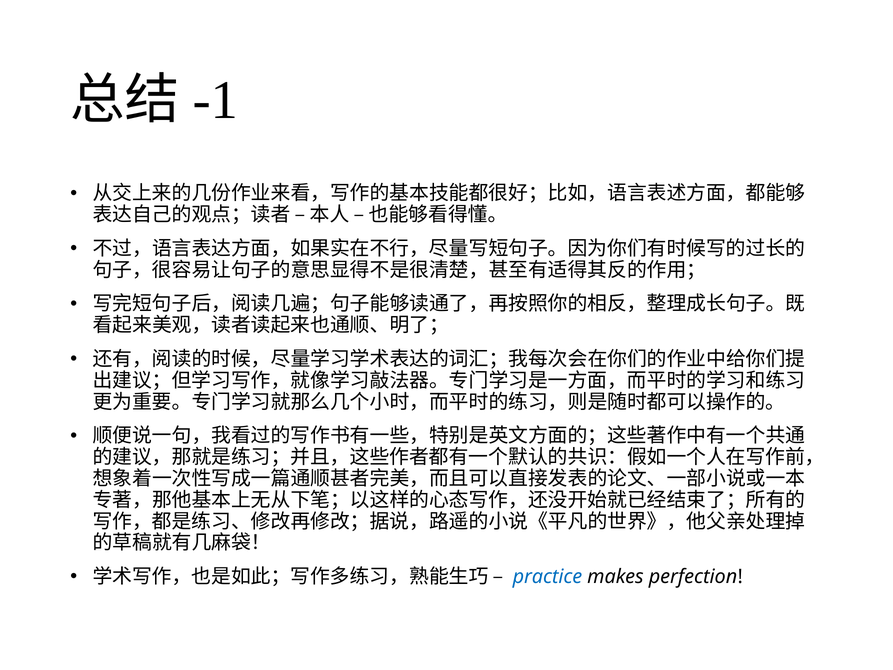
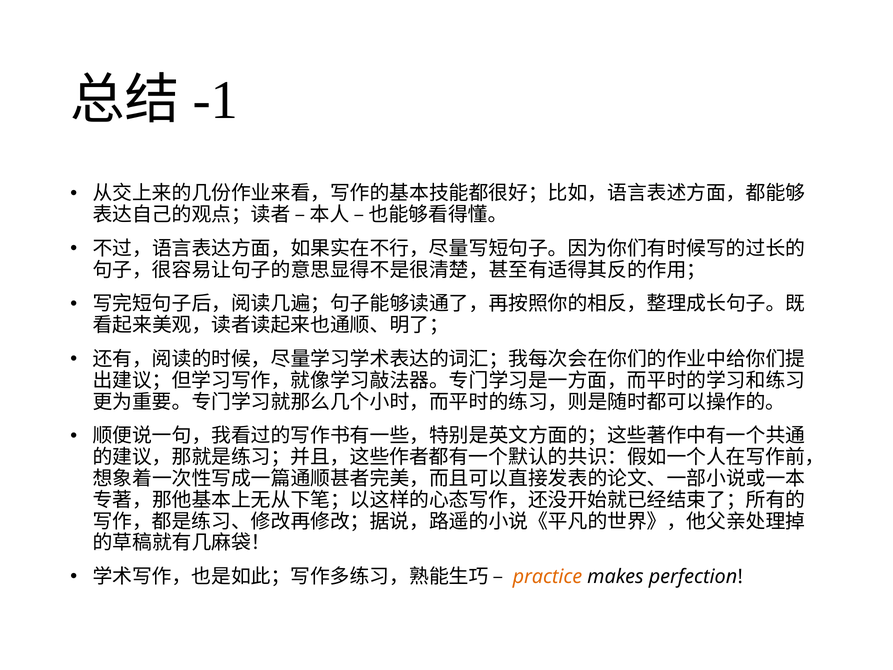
practice colour: blue -> orange (547, 577)
